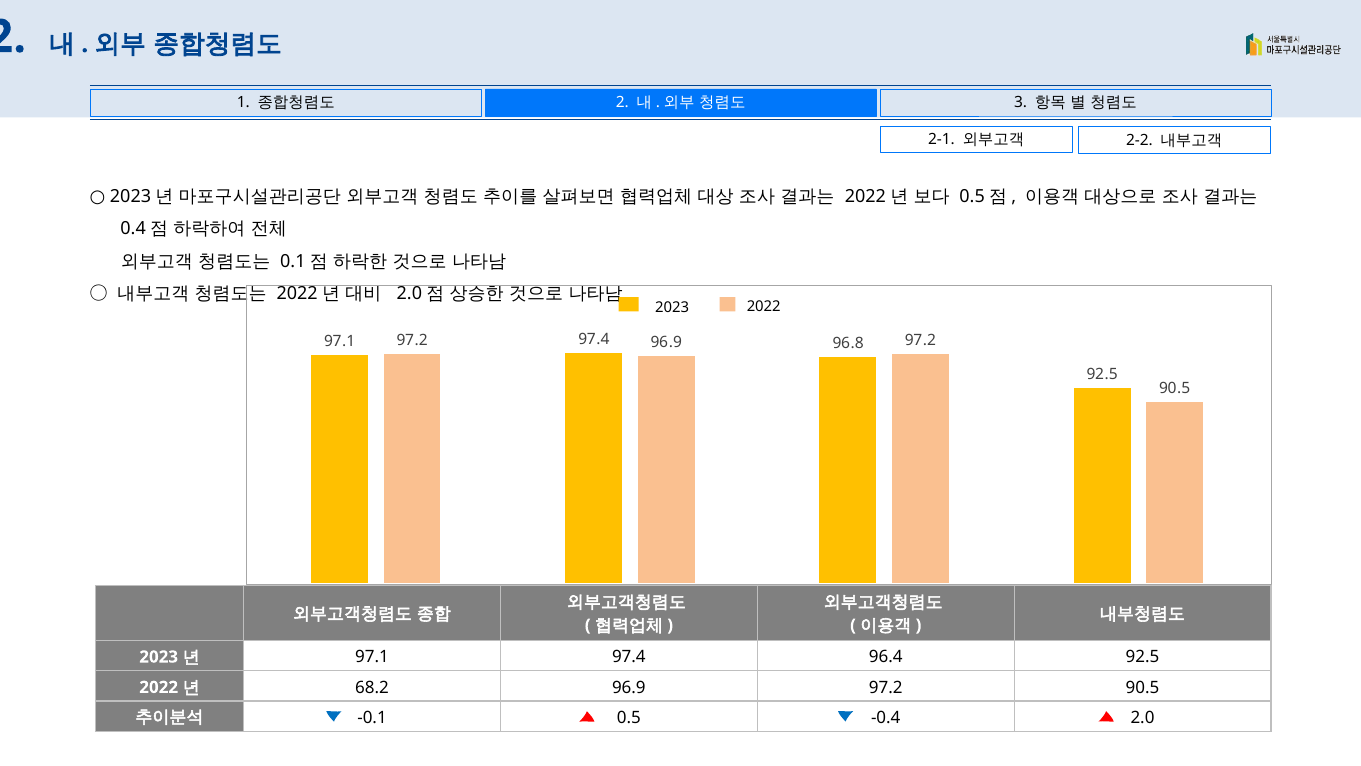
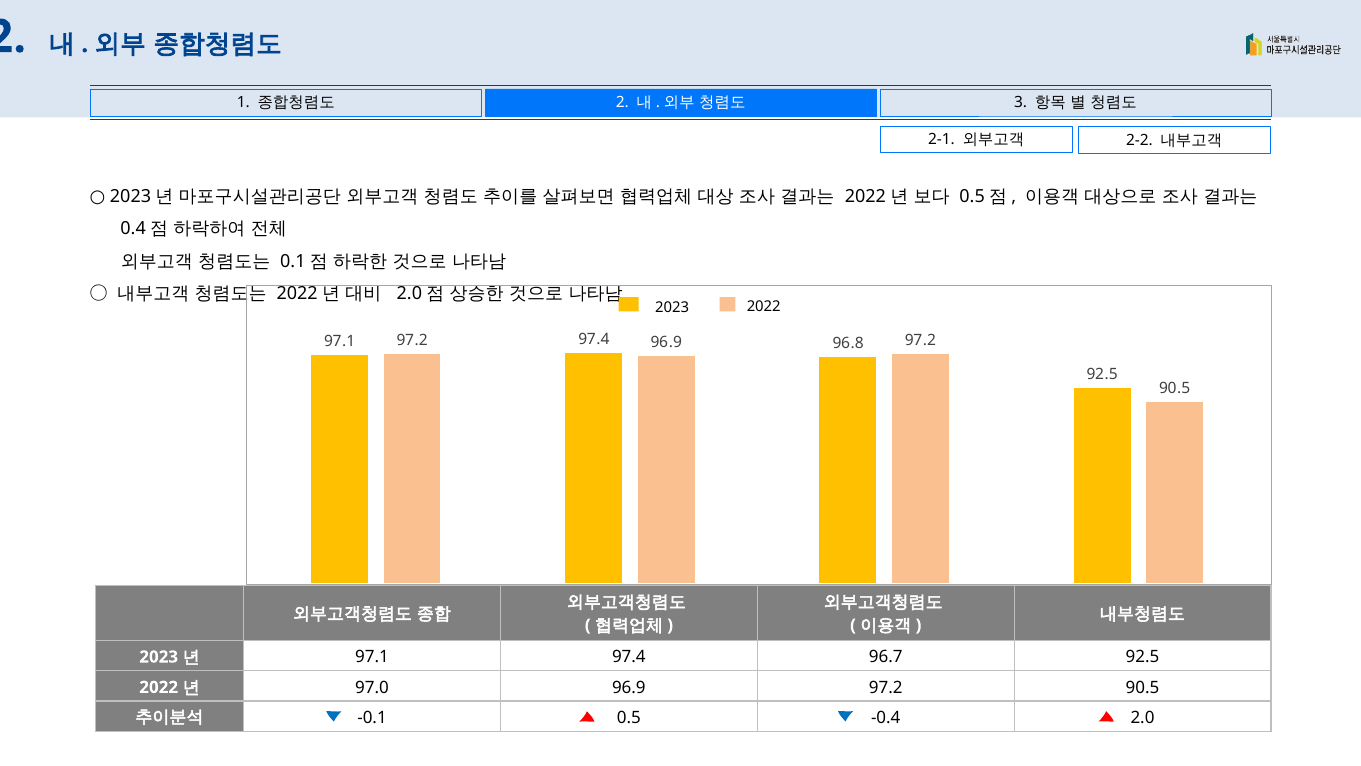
96.4: 96.4 -> 96.7 (886, 657)
68.2: 68.2 -> 97.0 (372, 687)
